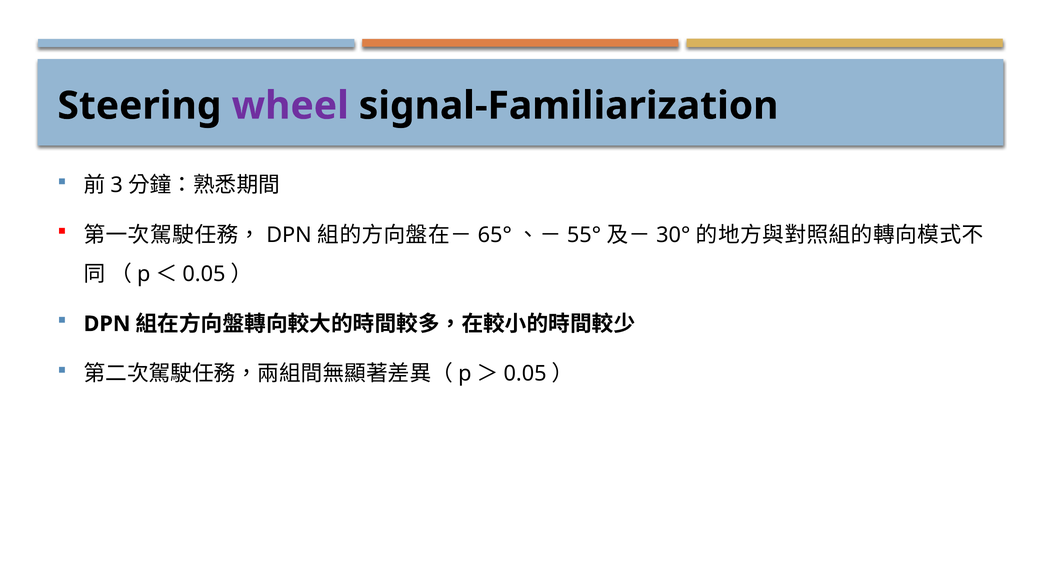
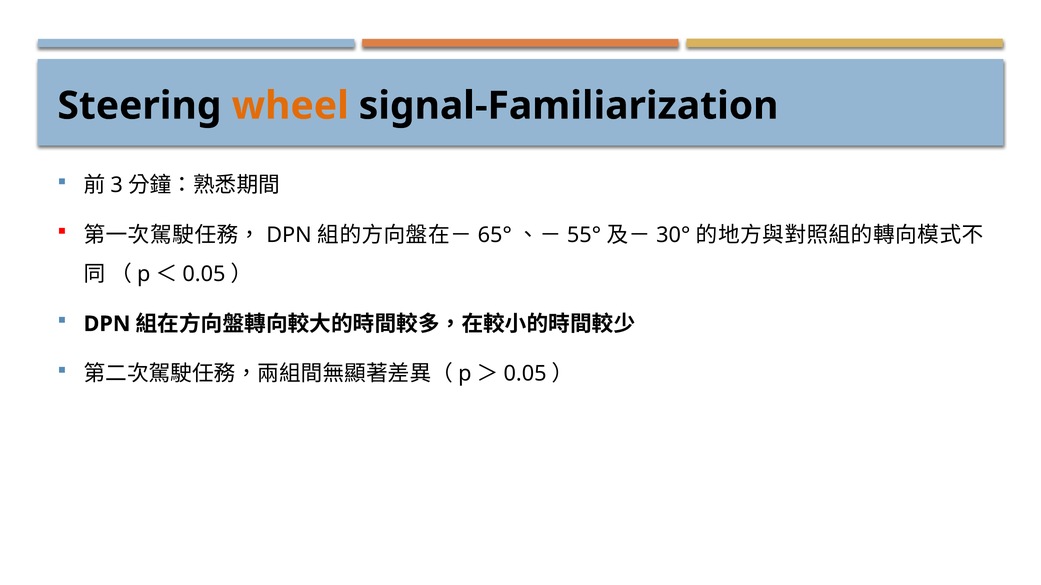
wheel colour: purple -> orange (290, 106)
